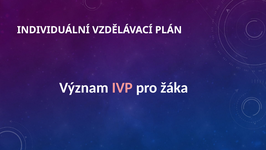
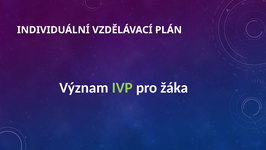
IVP colour: pink -> light green (122, 88)
